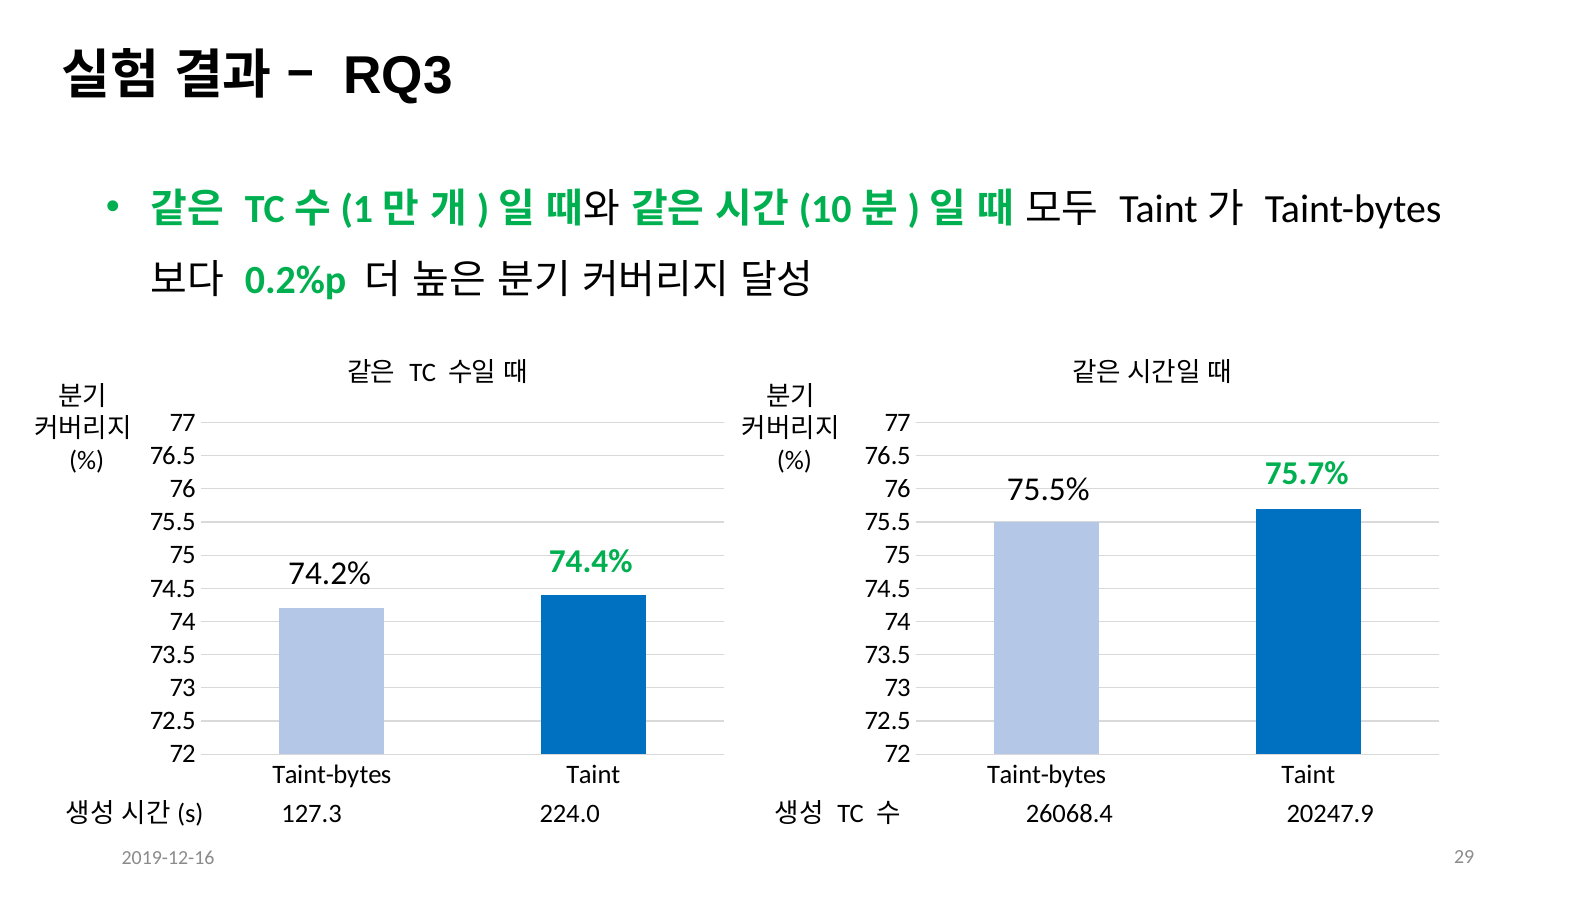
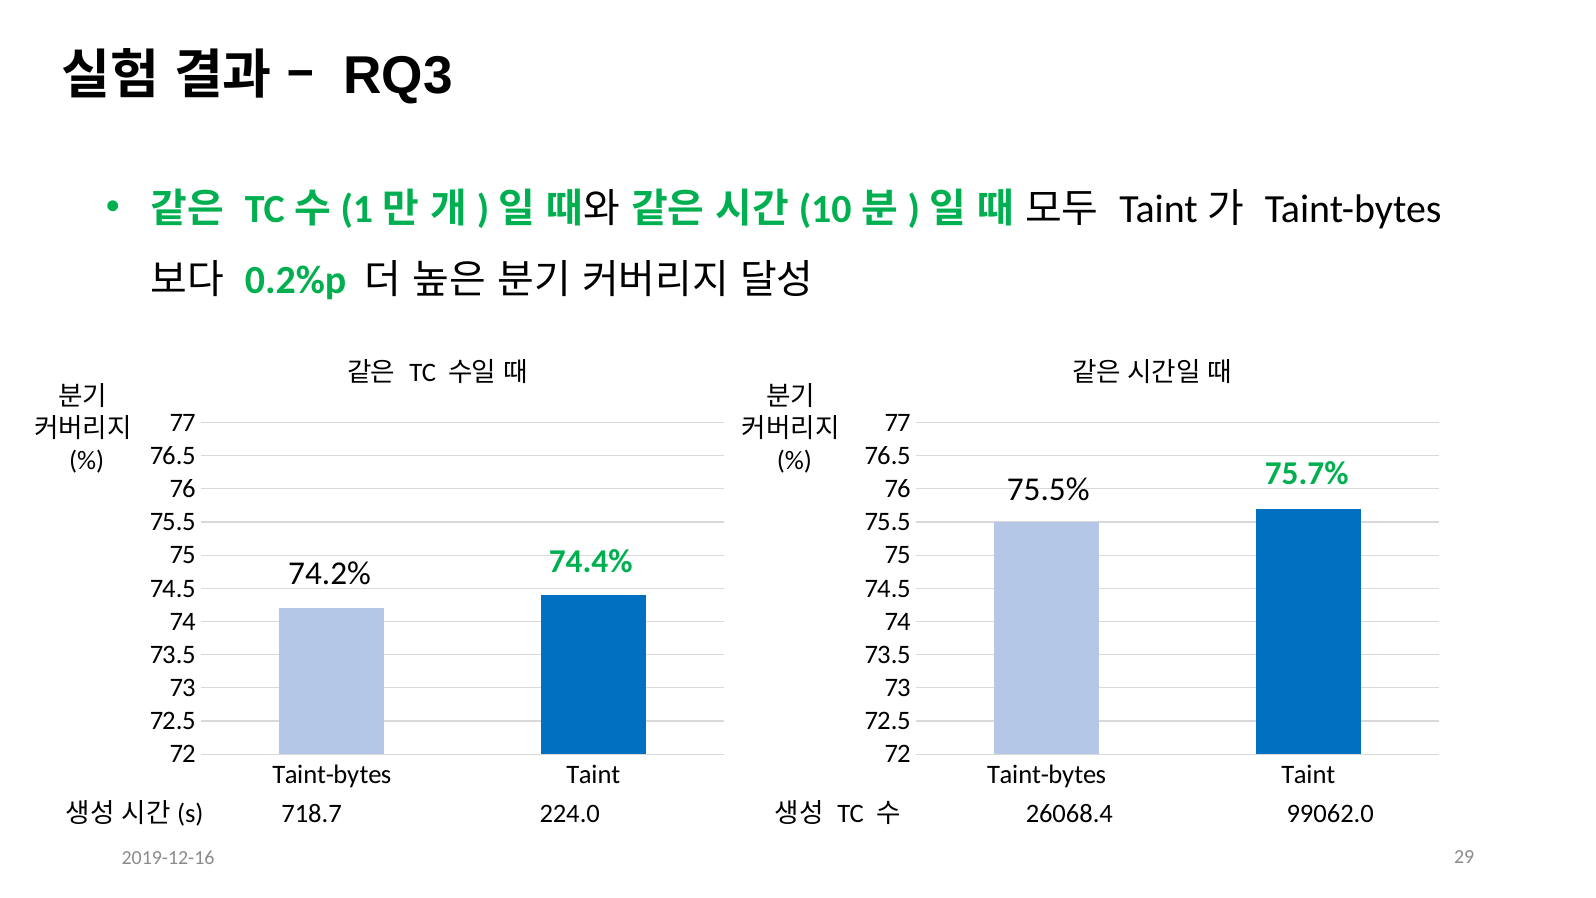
127.3: 127.3 -> 718.7 (312, 814)
20247.9: 20247.9 -> 99062.0 (1330, 814)
